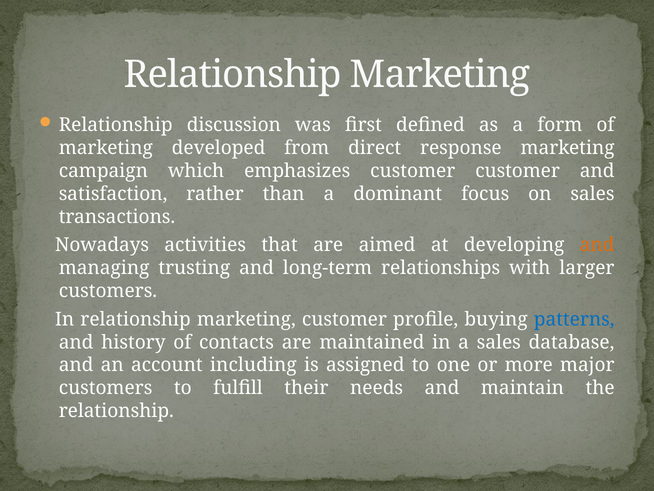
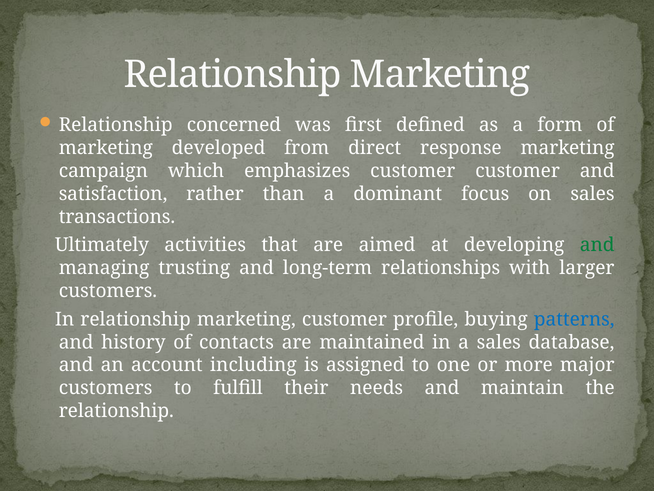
discussion: discussion -> concerned (234, 125)
Nowadays: Nowadays -> Ultimately (102, 245)
and colour: orange -> green (597, 245)
